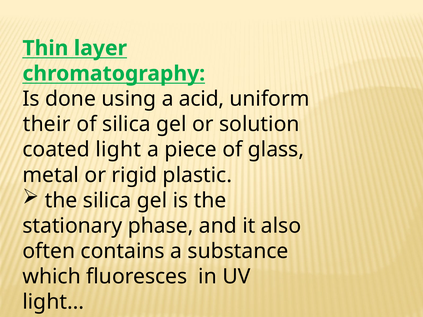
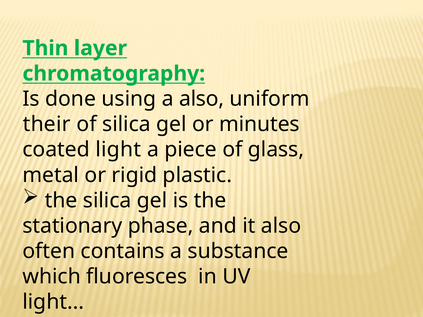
a acid: acid -> also (202, 99)
solution: solution -> minutes (259, 124)
